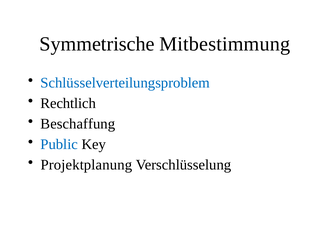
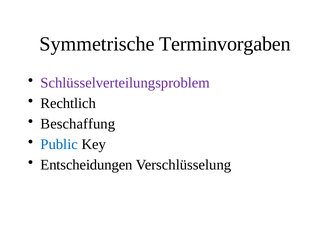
Mitbestimmung: Mitbestimmung -> Terminvorgaben (225, 44)
Schlüsselverteilungsproblem colour: blue -> purple (125, 83)
Projektplanung: Projektplanung -> Entscheidungen (87, 165)
